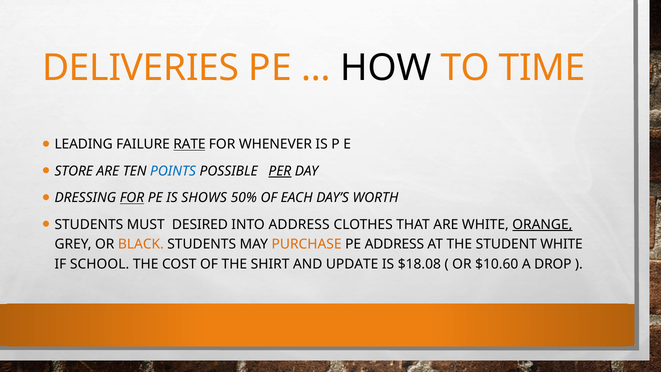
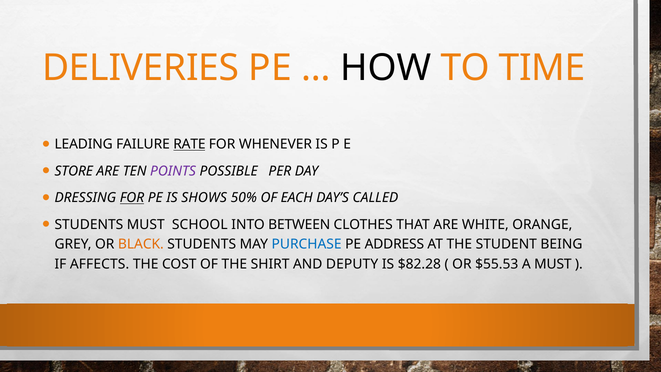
POINTS colour: blue -> purple (173, 171)
PER underline: present -> none (280, 171)
WORTH: WORTH -> CALLED (375, 198)
DESIRED: DESIRED -> SCHOOL (200, 224)
INTO ADDRESS: ADDRESS -> BETWEEN (299, 224)
ORANGE underline: present -> none (542, 224)
PURCHASE colour: orange -> blue (307, 244)
STUDENT WHITE: WHITE -> BEING (561, 244)
SCHOOL: SCHOOL -> AFFECTS (100, 264)
UPDATE: UPDATE -> DEPUTY (352, 264)
$18.08: $18.08 -> $82.28 (419, 264)
$10.60: $10.60 -> $55.53 (497, 264)
A DROP: DROP -> MUST (553, 264)
